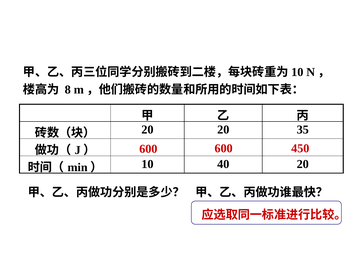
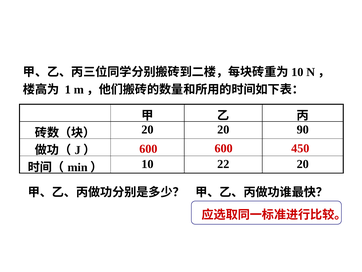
8: 8 -> 1 (68, 89)
35: 35 -> 90 (303, 129)
40: 40 -> 22 (223, 164)
